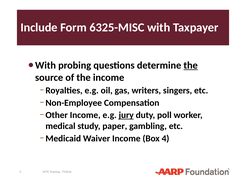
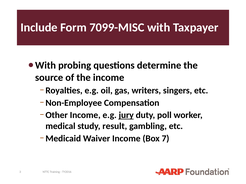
6325-MISC: 6325-MISC -> 7099-MISC (117, 28)
the underline: present -> none (191, 65)
paper: paper -> result (115, 126)
4: 4 -> 7 (165, 139)
